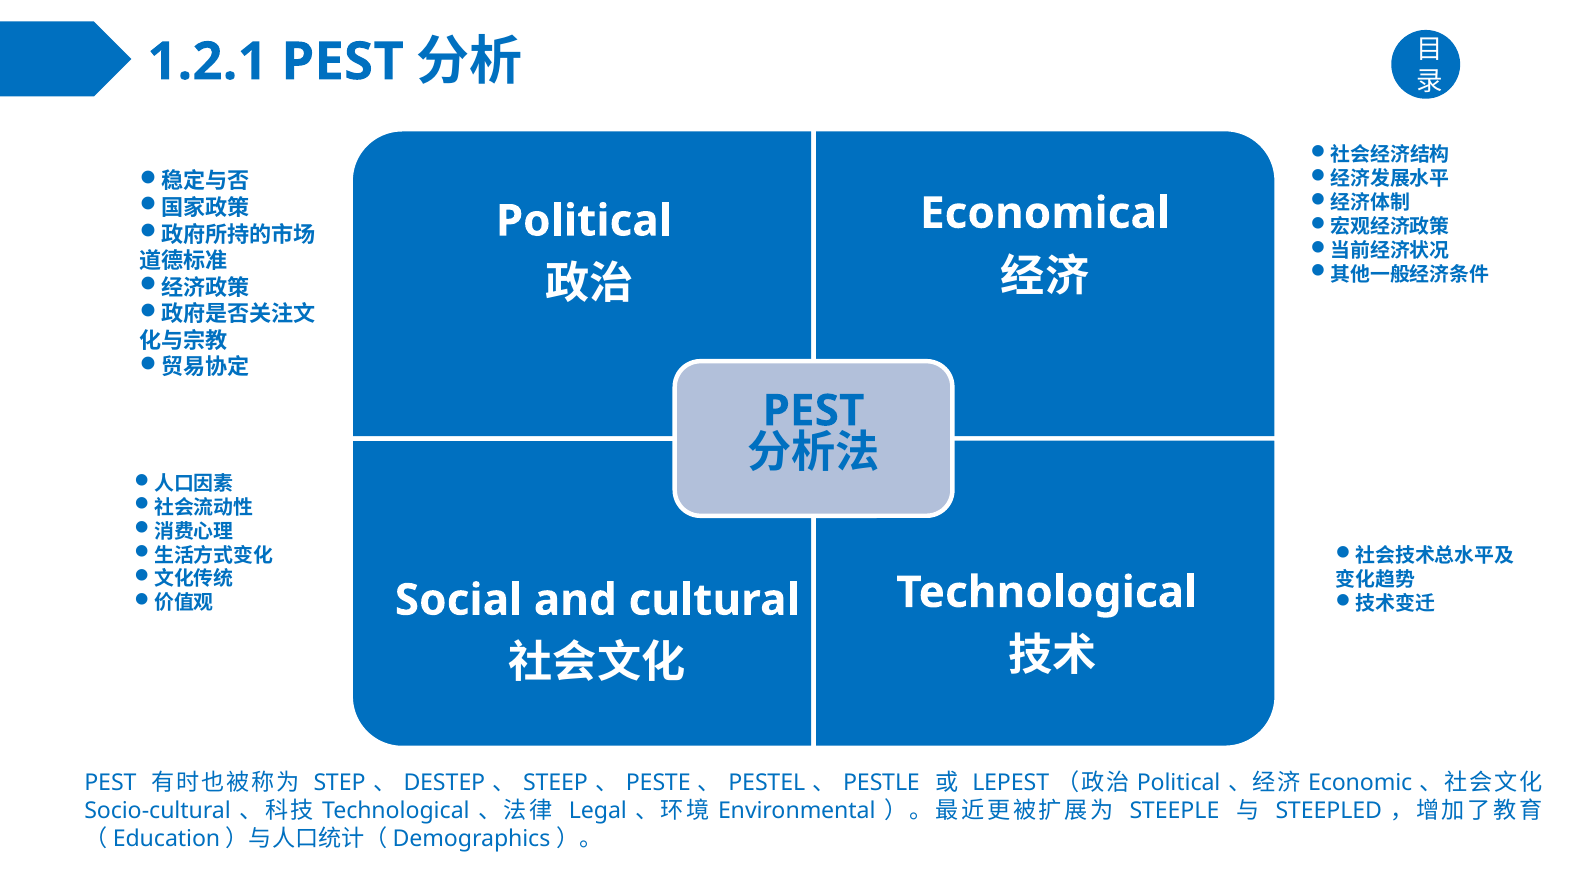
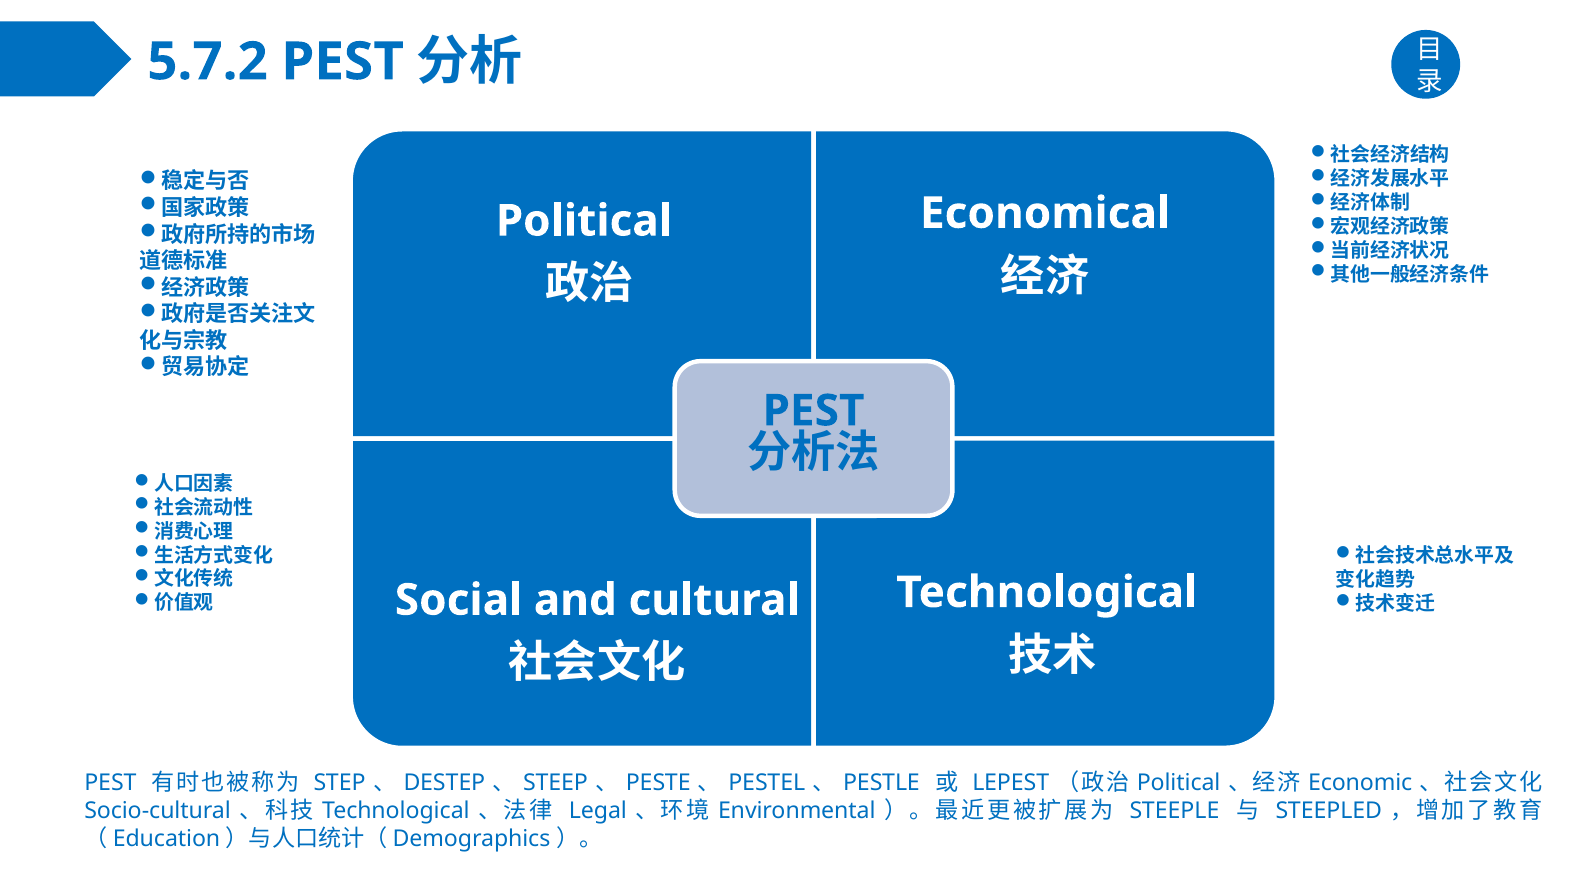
1.2.1: 1.2.1 -> 5.7.2 (208, 62)
